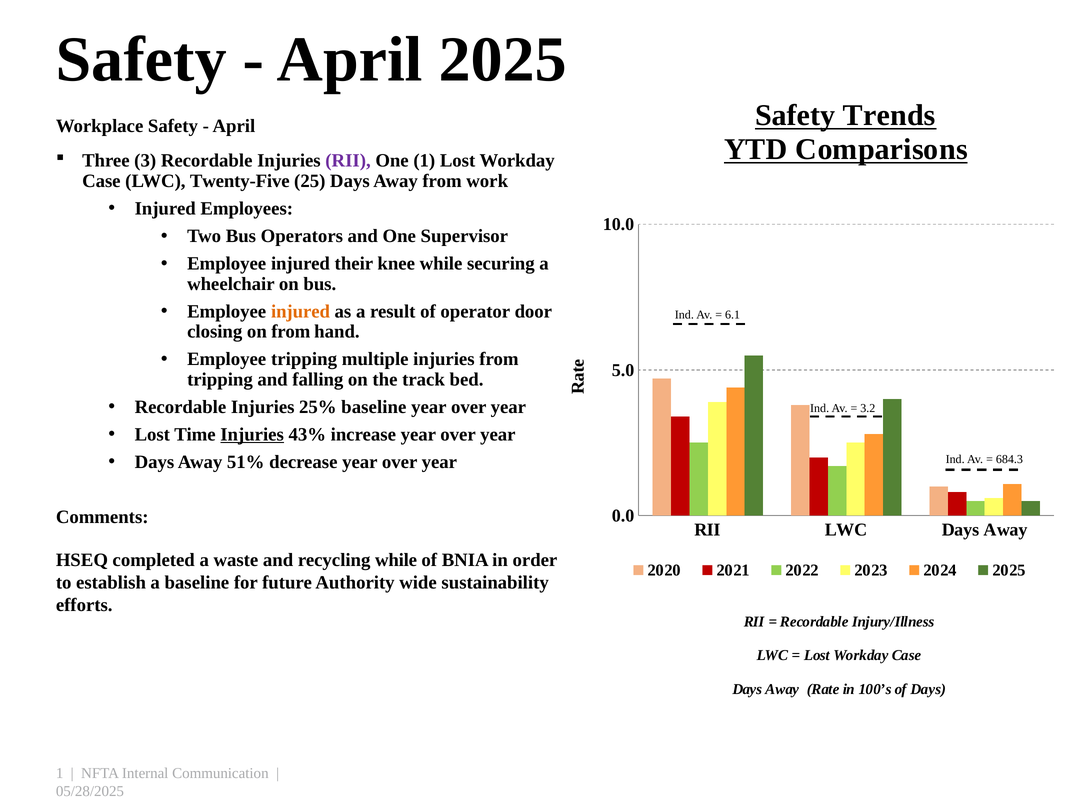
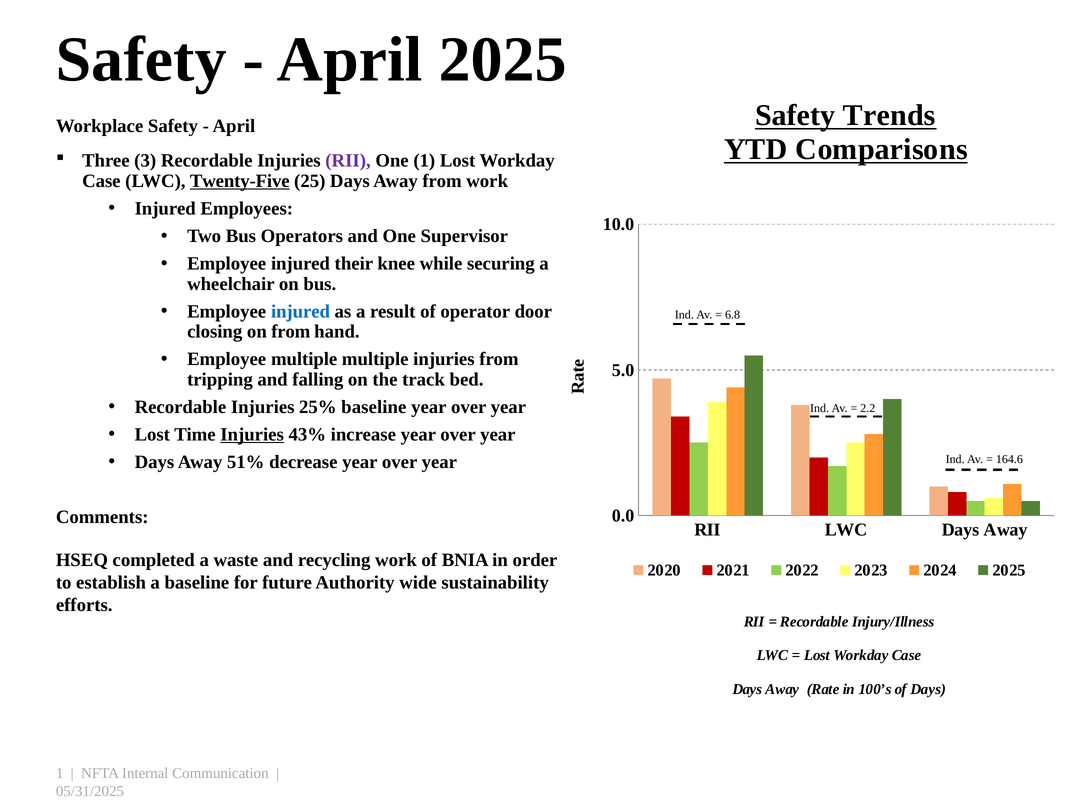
Twenty-Five underline: none -> present (240, 181)
injured colour: orange -> blue (300, 311)
6.1: 6.1 -> 6.8 (733, 315)
Employee tripping: tripping -> multiple (304, 359)
3.2: 3.2 -> 2.2 (868, 408)
684.3: 684.3 -> 164.6 (1009, 459)
recycling while: while -> work (396, 560)
05/28/2025: 05/28/2025 -> 05/31/2025 (90, 791)
